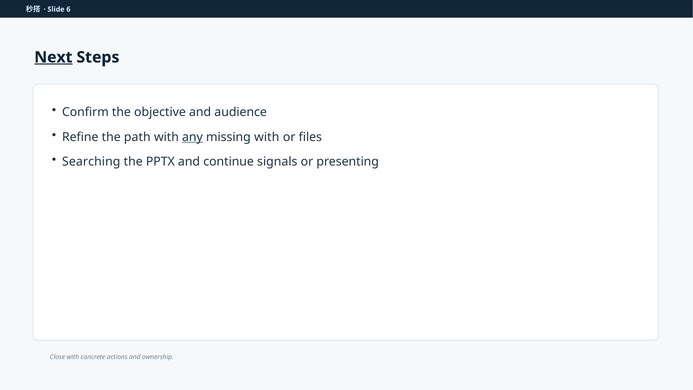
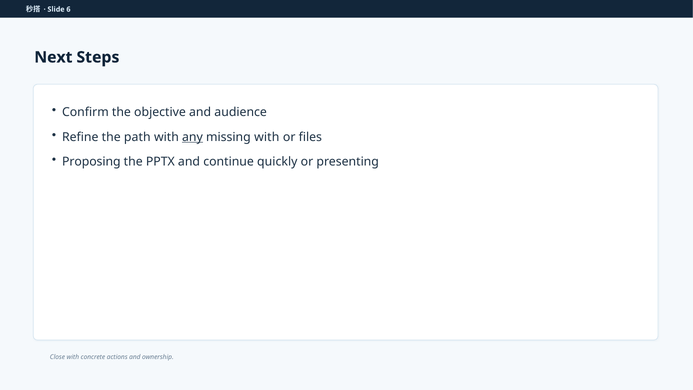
Next underline: present -> none (53, 57)
Searching: Searching -> Proposing (91, 162)
signals: signals -> quickly (277, 162)
